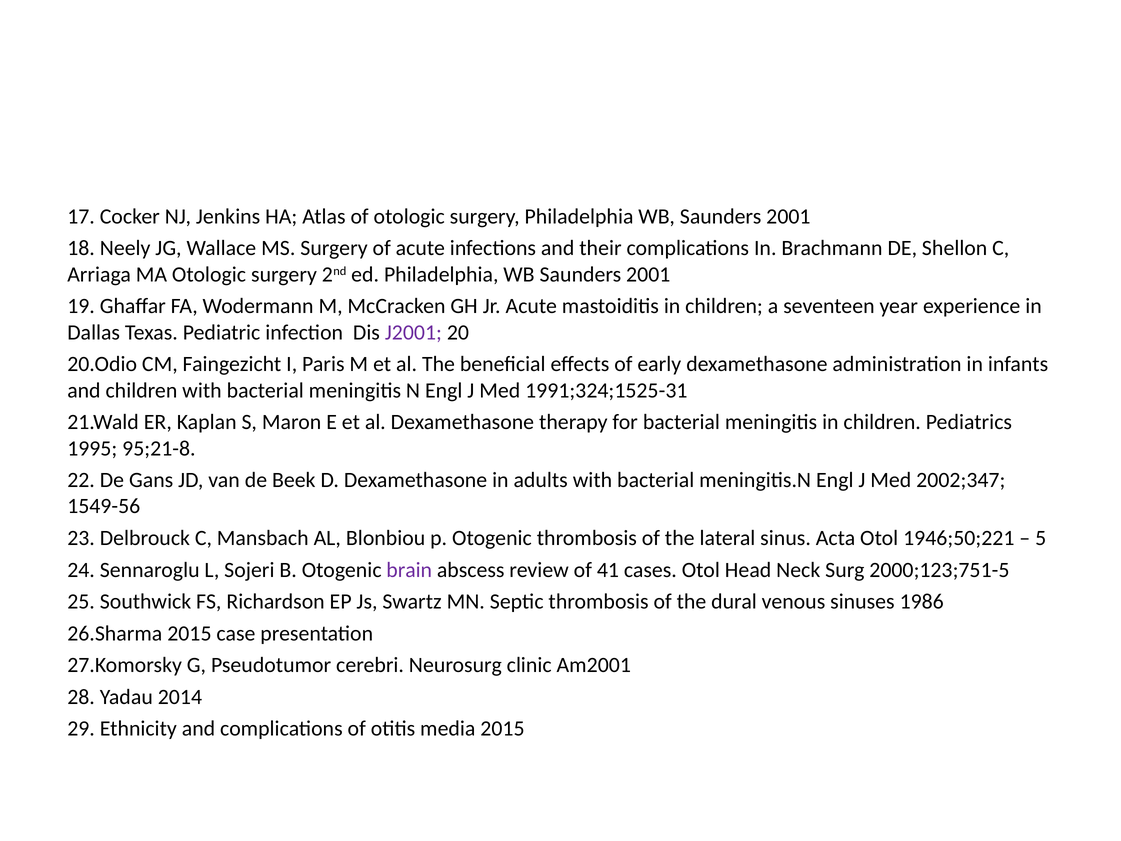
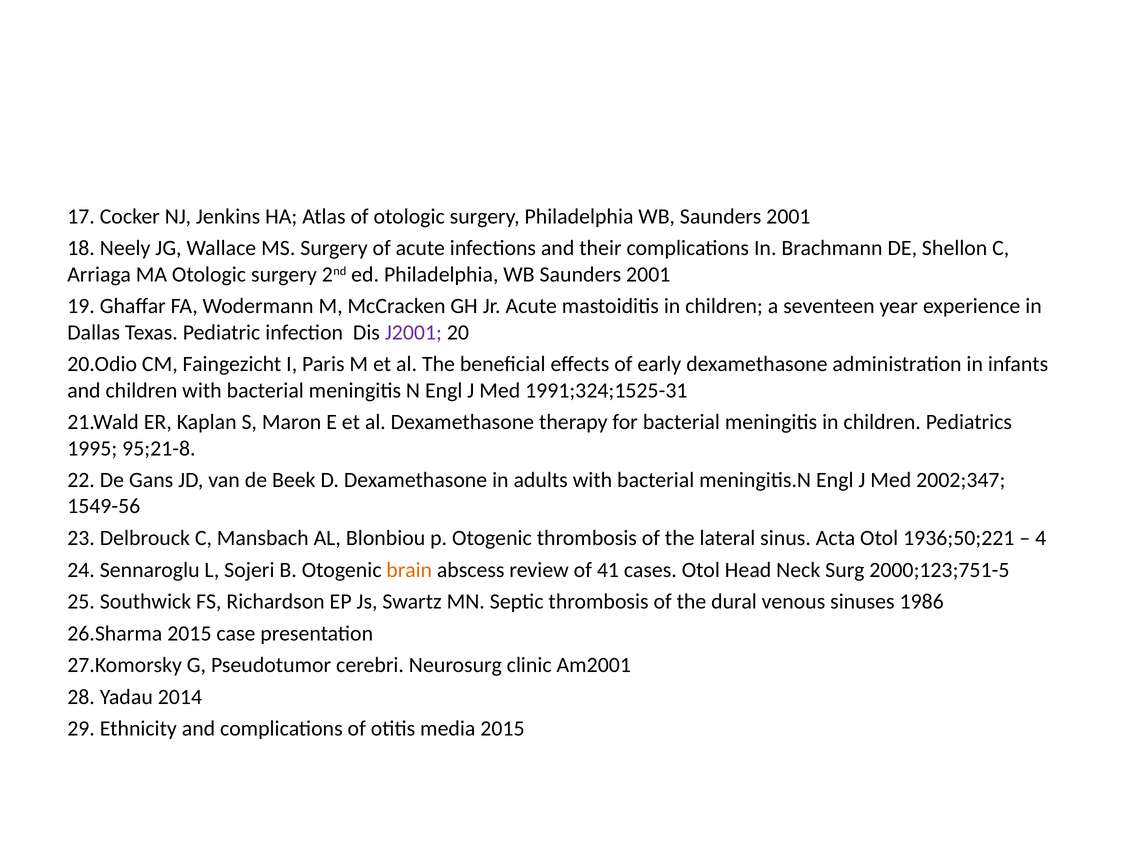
1946;50;221: 1946;50;221 -> 1936;50;221 (959, 538)
5: 5 -> 4 (1041, 538)
brain colour: purple -> orange (409, 570)
